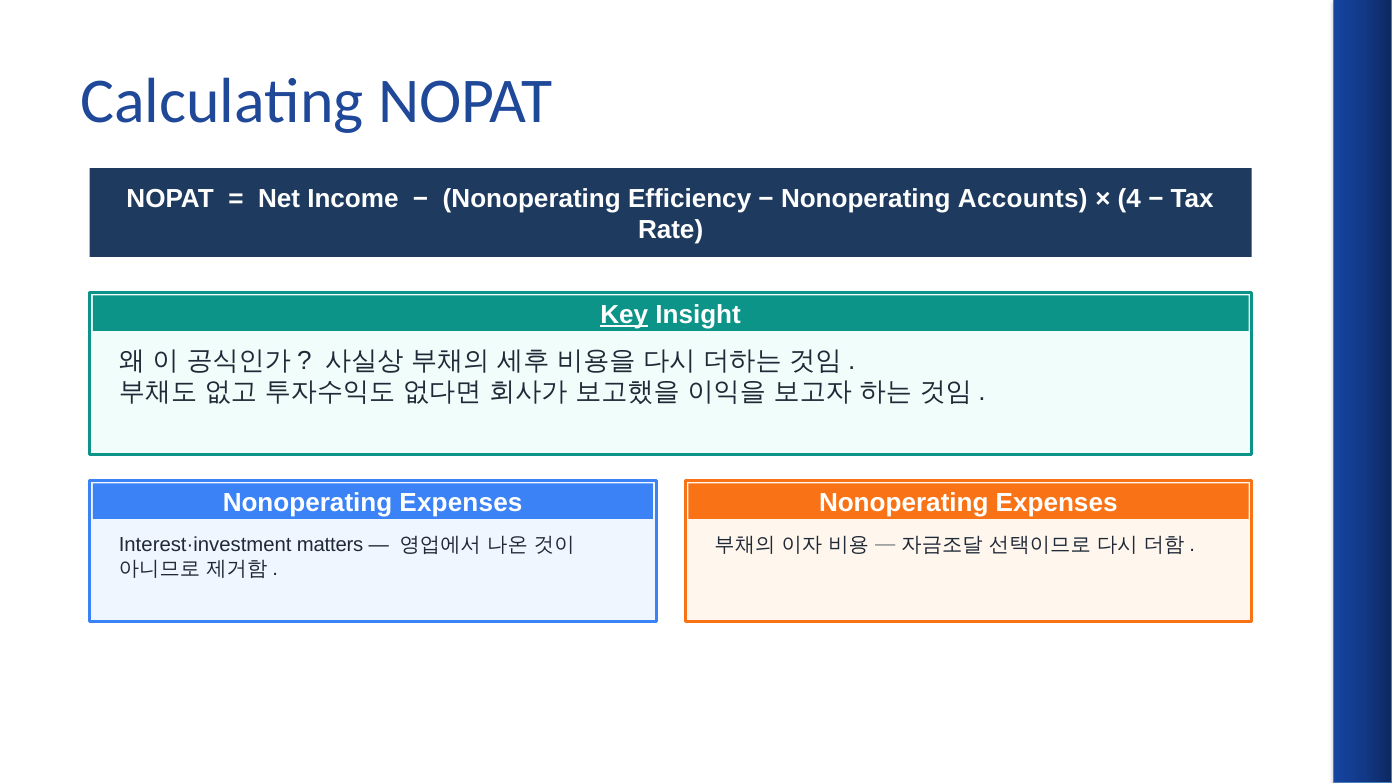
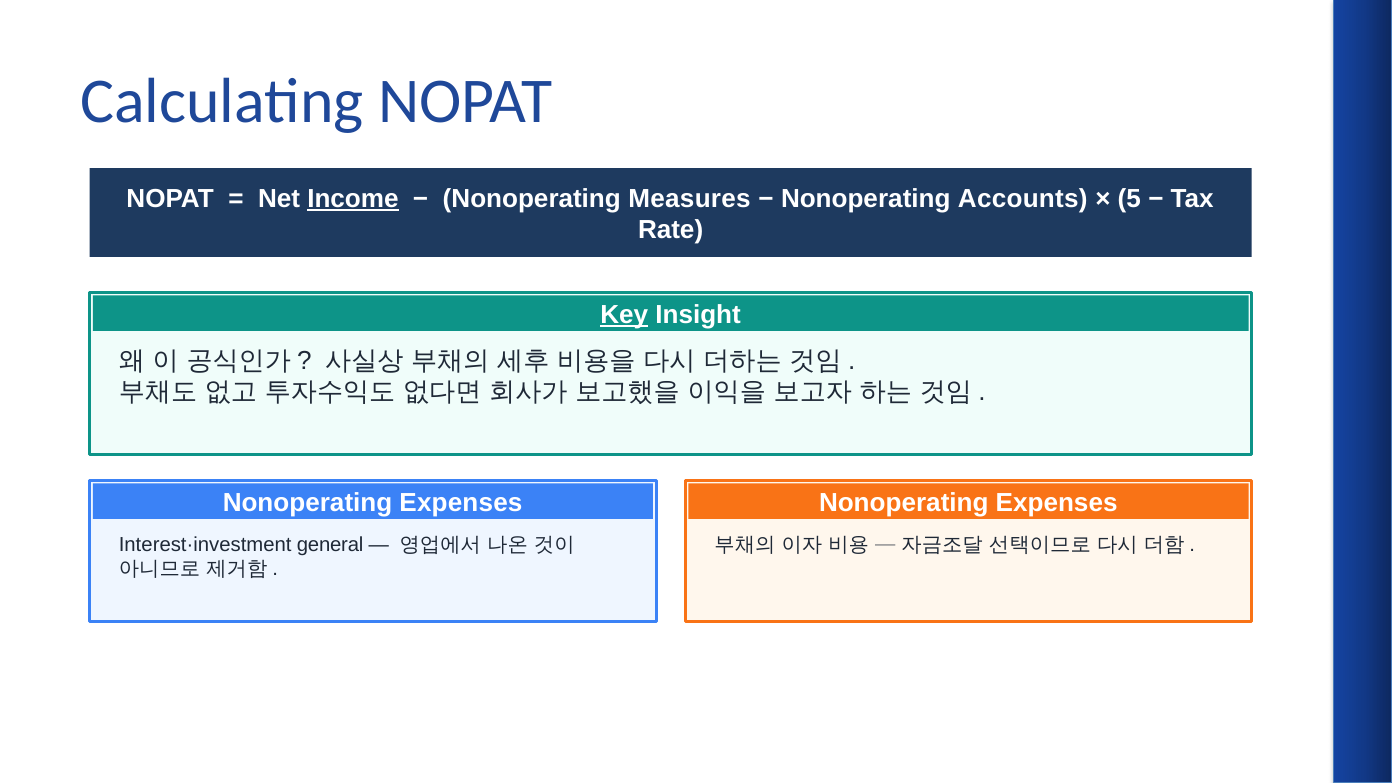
Income underline: none -> present (353, 199)
Efficiency: Efficiency -> Measures (690, 199)
4: 4 -> 5 (1129, 199)
matters: matters -> general (330, 545)
